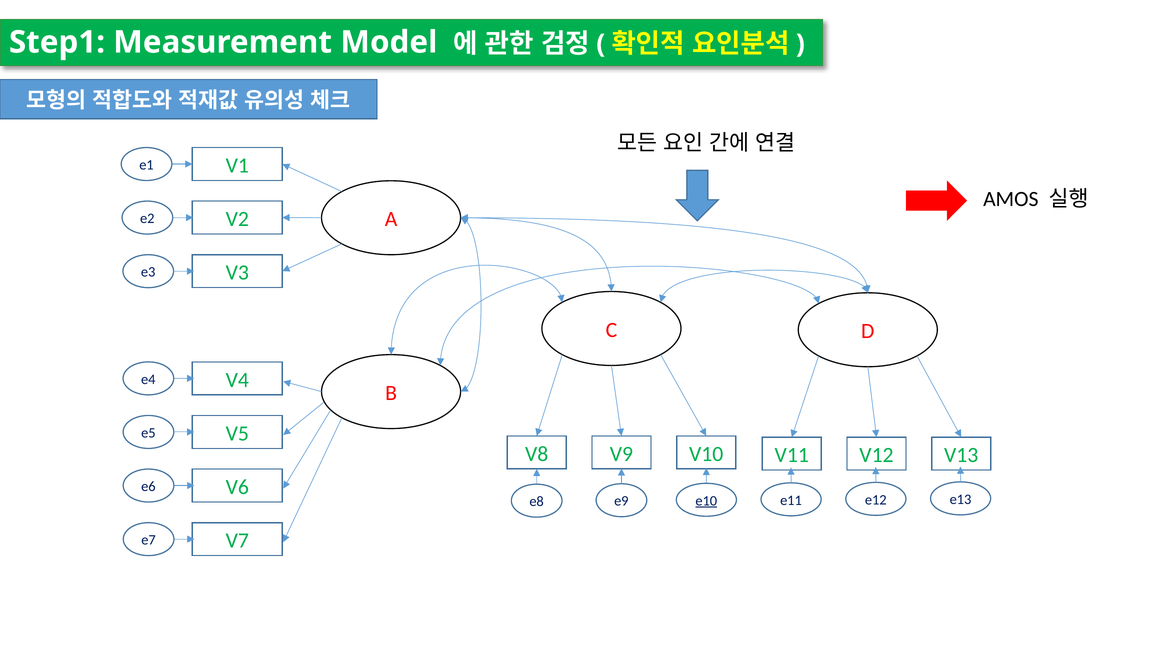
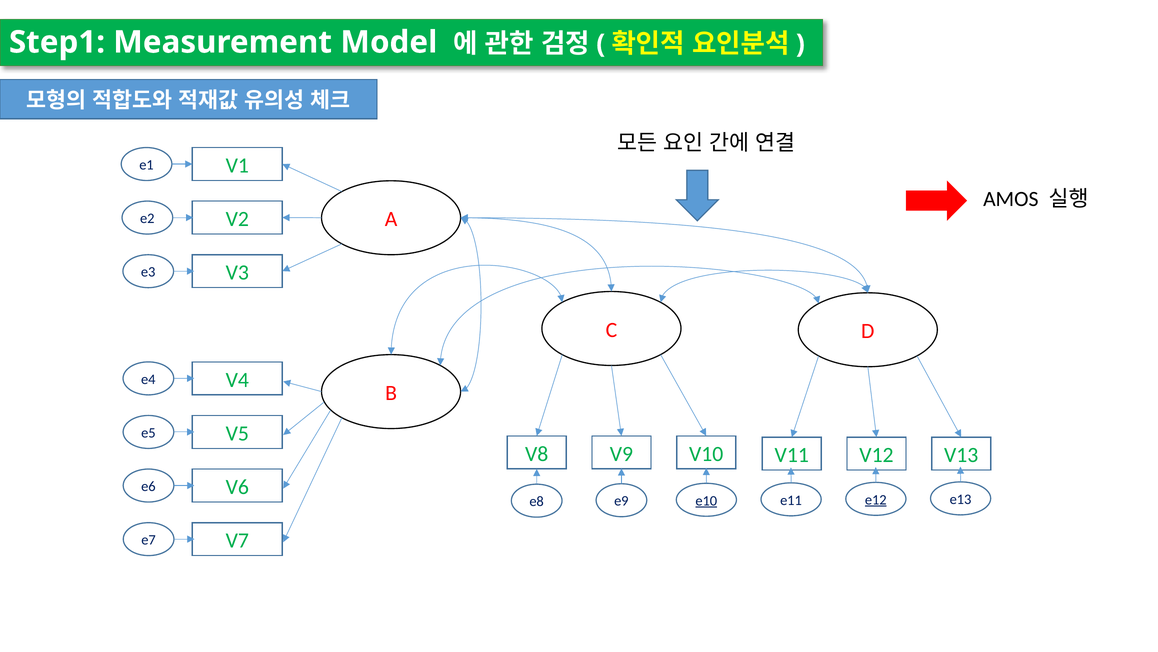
e12 underline: none -> present (876, 499)
